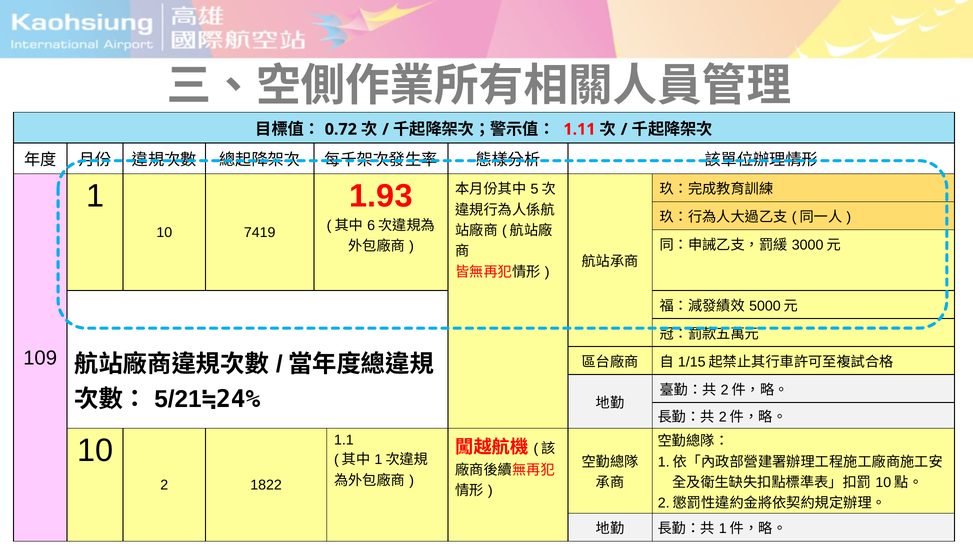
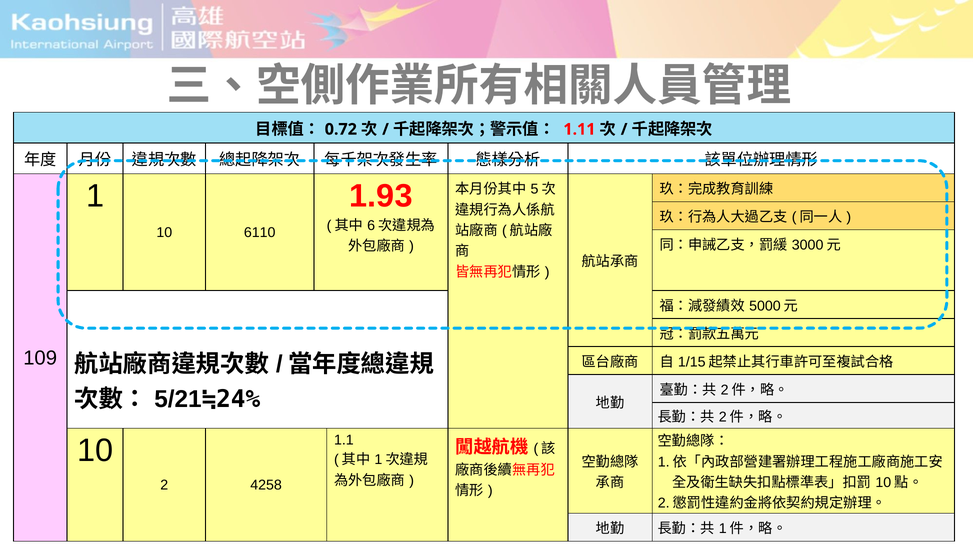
7419: 7419 -> 6110 (260, 232)
1822: 1822 -> 4258 (266, 485)
